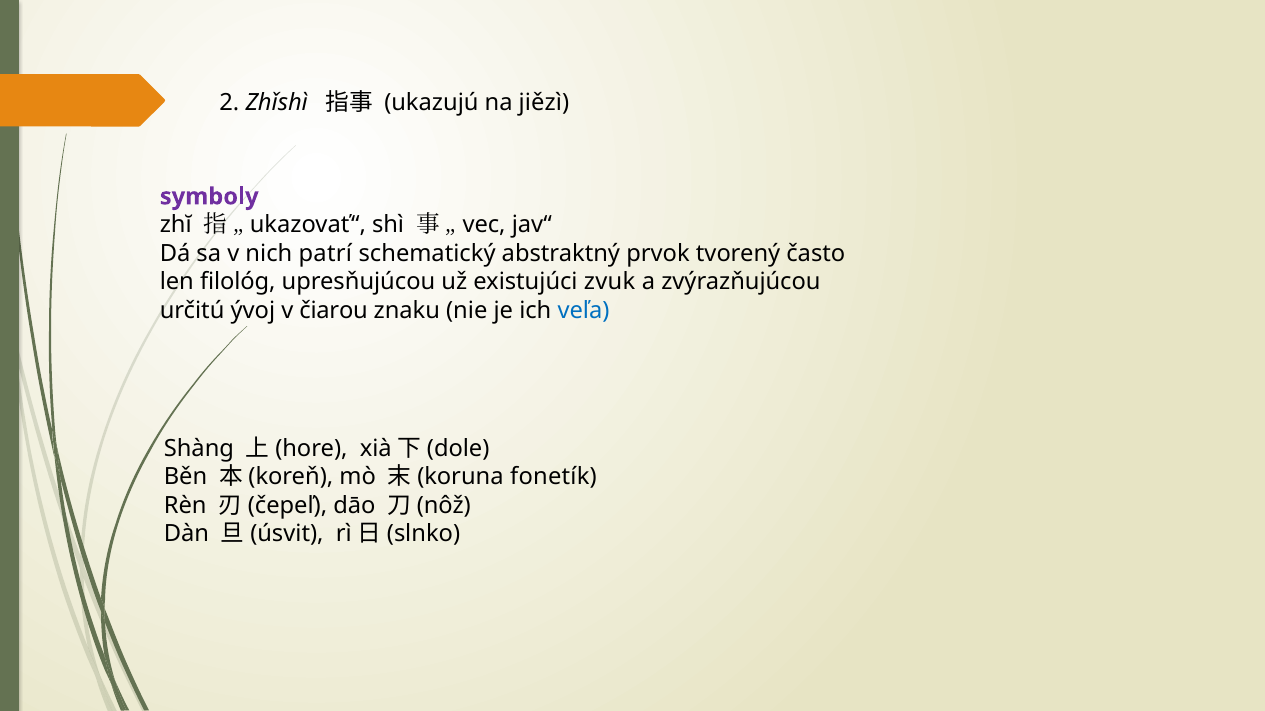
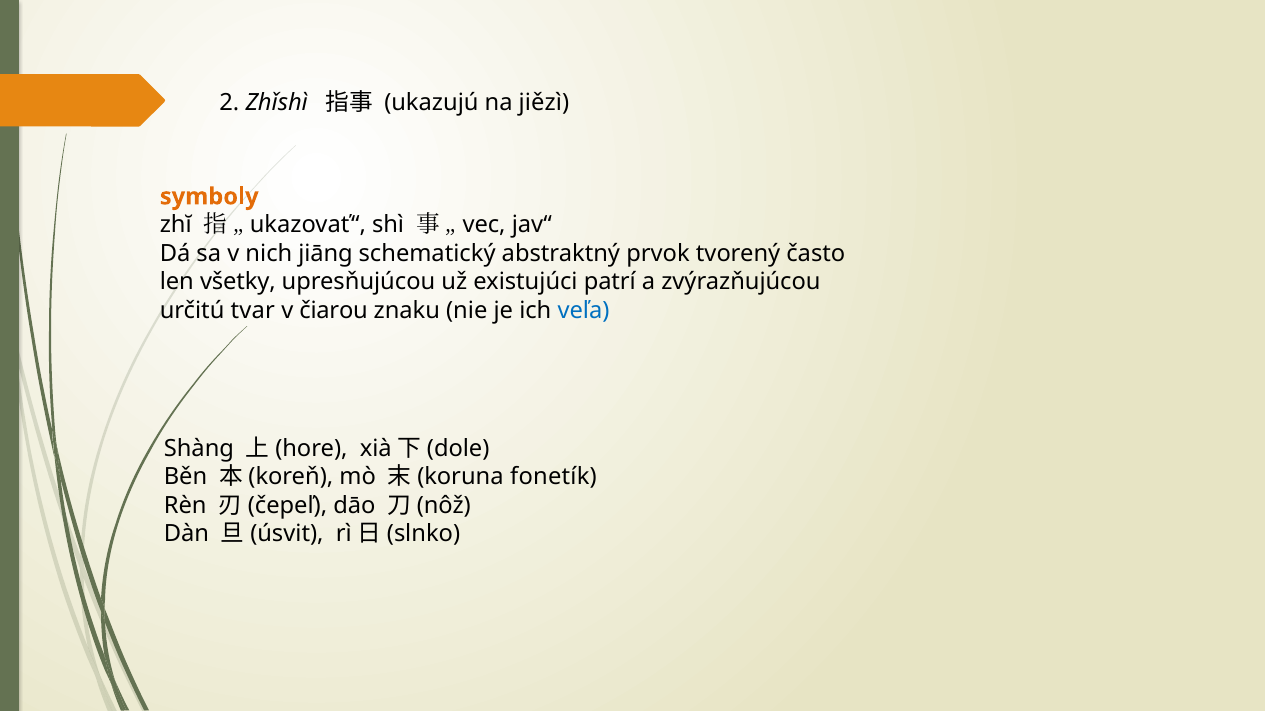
symboly colour: purple -> orange (209, 197)
patrí: patrí -> jiāng (326, 254)
filológ: filológ -> všetky (238, 282)
zvuk: zvuk -> patrí (610, 282)
ývoj: ývoj -> tvar (253, 311)
